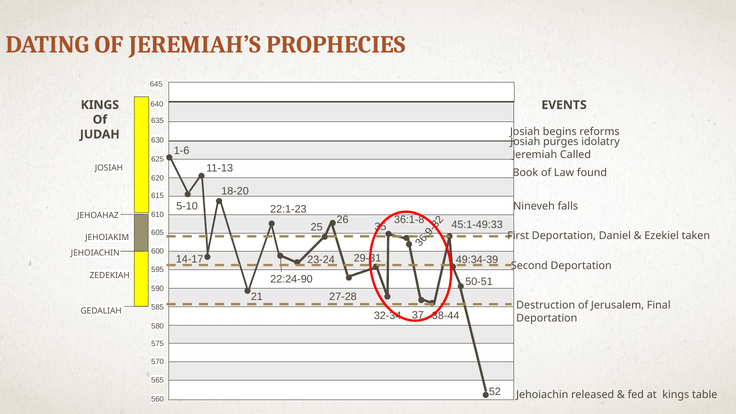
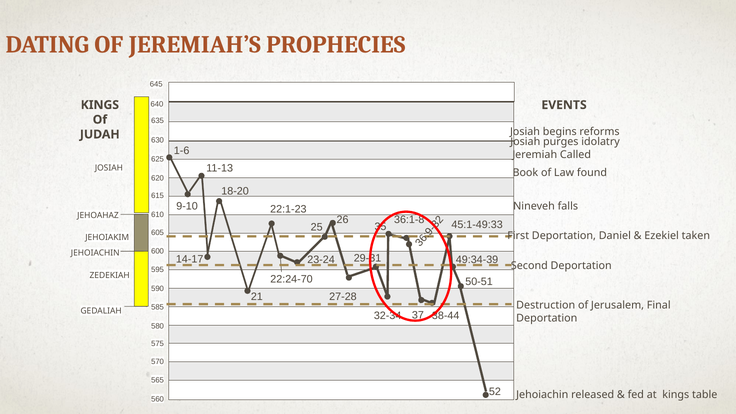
5-10: 5-10 -> 9-10 (187, 206)
22:24-90: 22:24-90 -> 22:24-70 (292, 279)
